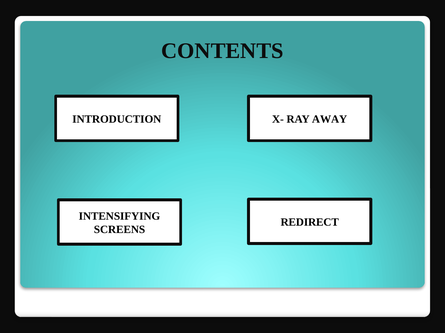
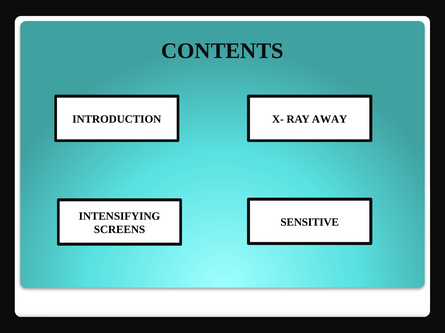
REDIRECT: REDIRECT -> SENSITIVE (310, 223)
